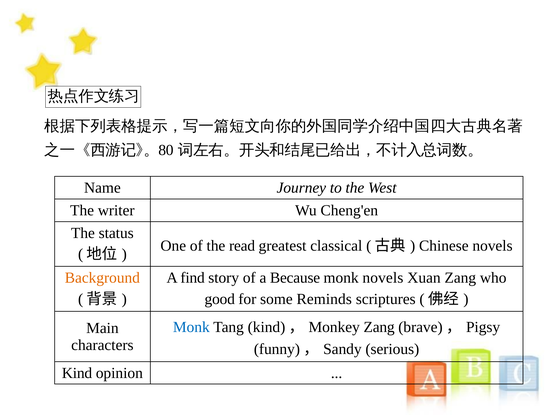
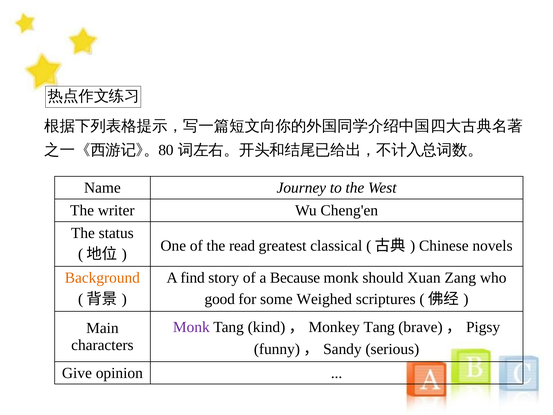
monk novels: novels -> should (383, 278)
Reminds: Reminds -> Weighed (324, 299)
Monk colour: blue -> purple (191, 327)
Zang: Zang -> Tang (379, 327)
Kind: Kind -> Give (77, 373)
